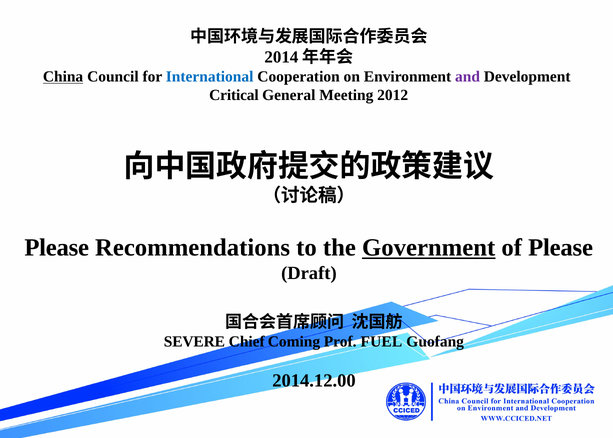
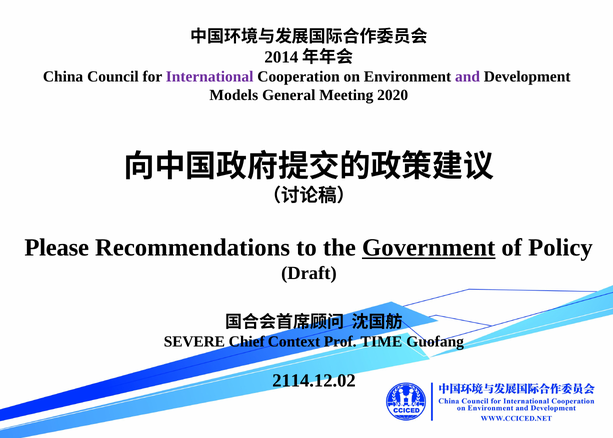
China underline: present -> none (63, 77)
International colour: blue -> purple (210, 77)
Critical: Critical -> Models (234, 95)
2012: 2012 -> 2020 (393, 95)
of Please: Please -> Policy (560, 248)
Coming: Coming -> Context (294, 341)
FUEL: FUEL -> TIME (381, 341)
2014.12.00: 2014.12.00 -> 2114.12.02 (314, 381)
